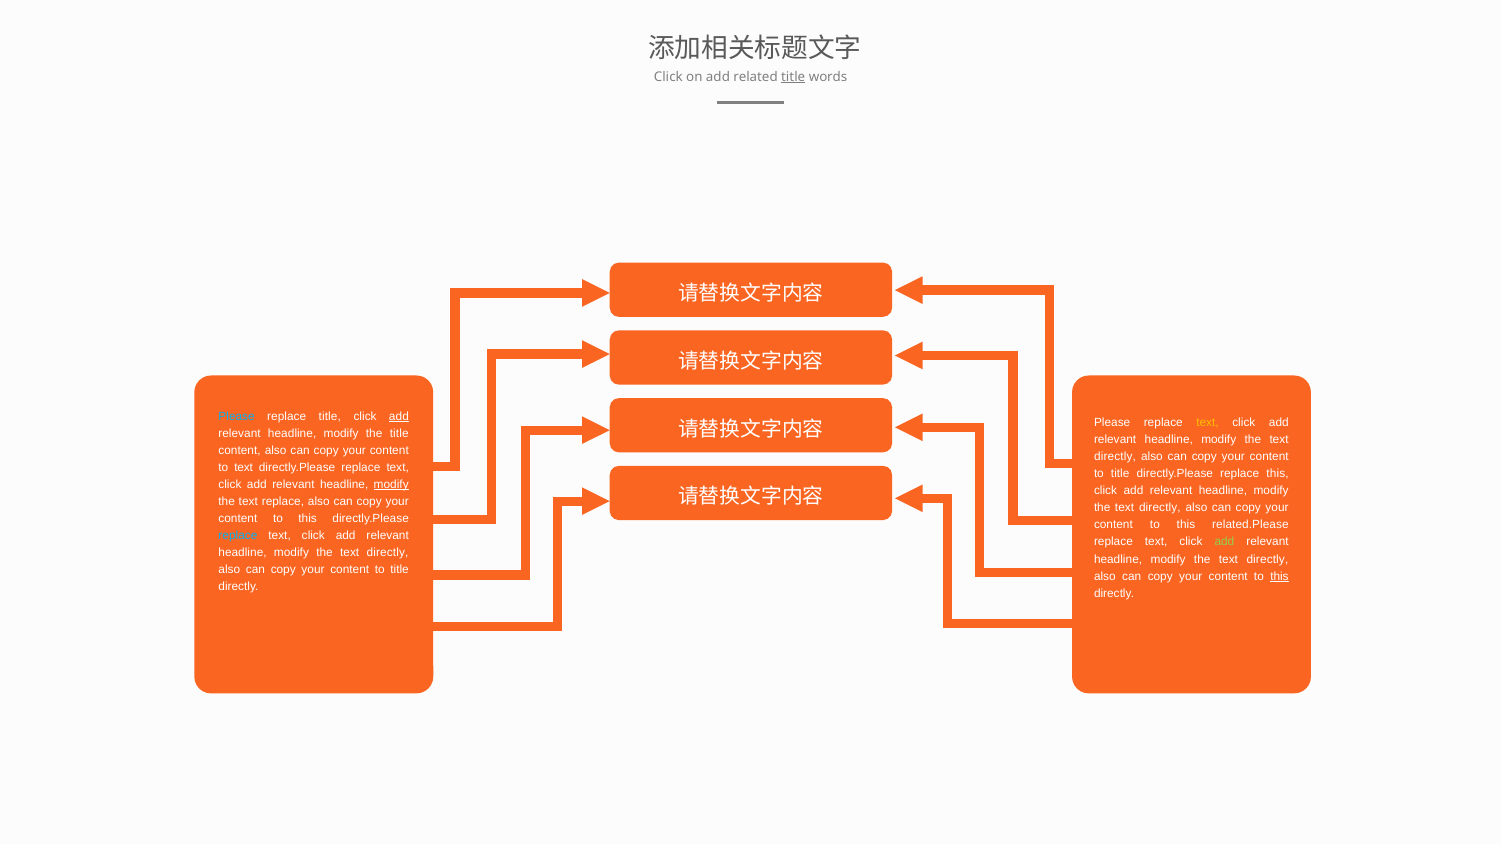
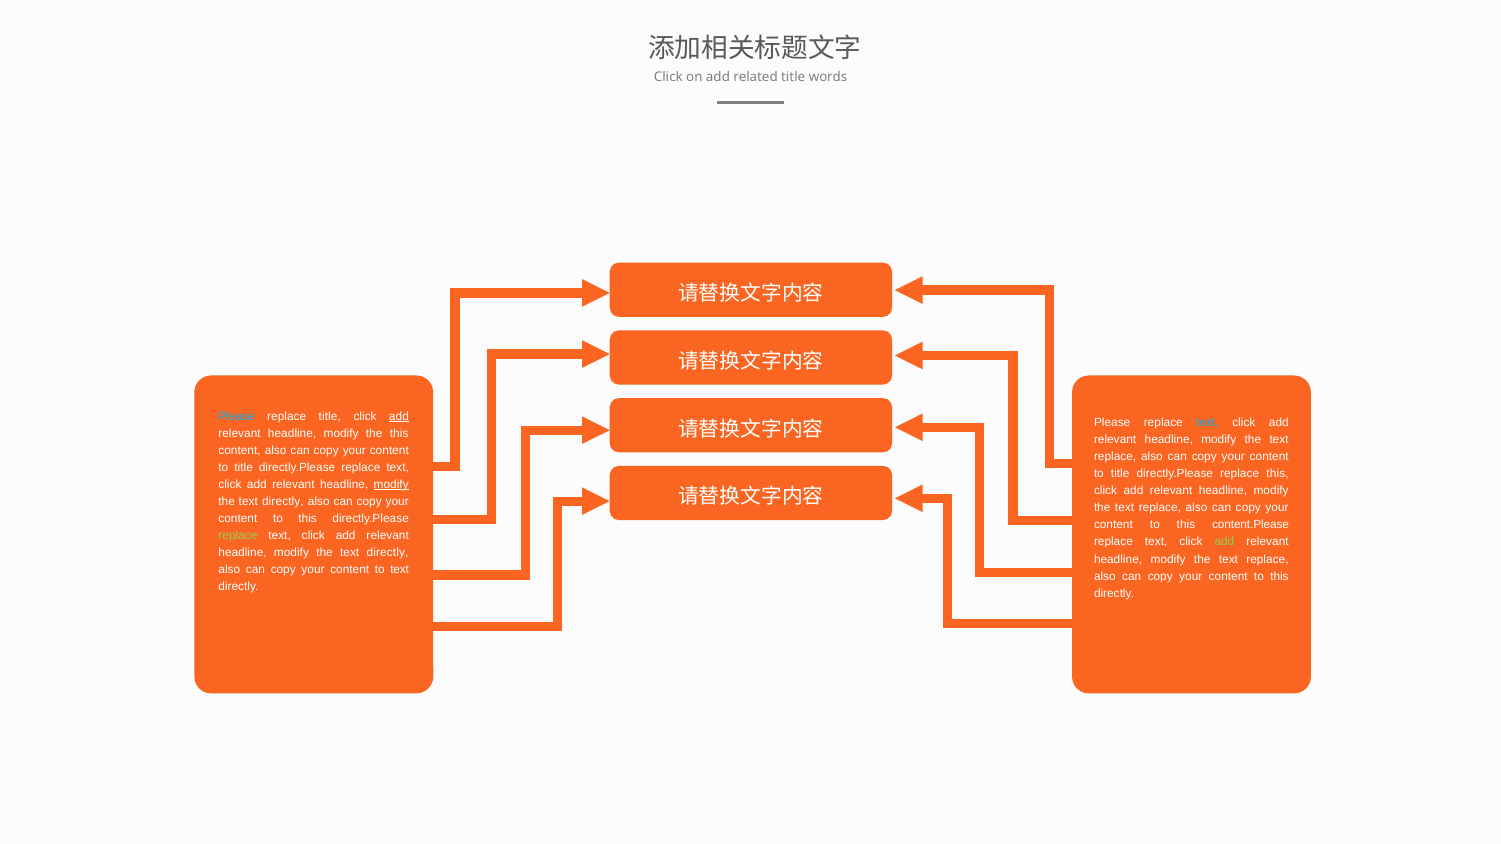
title underline: present -> none (793, 77)
text colour: yellow -> light blue (1207, 423)
the title: title -> this (399, 434)
directly: directly -> replace (1115, 457)
text: text -> title (244, 468)
replace: replace -> directly (283, 502)
directly: directly -> replace (1160, 508)
related.Please: related.Please -> content.Please (1251, 525)
replace colour: light blue -> light green (238, 536)
directly: directly -> replace (1267, 559)
title: title -> text (400, 570)
this underline: present -> none (1279, 576)
